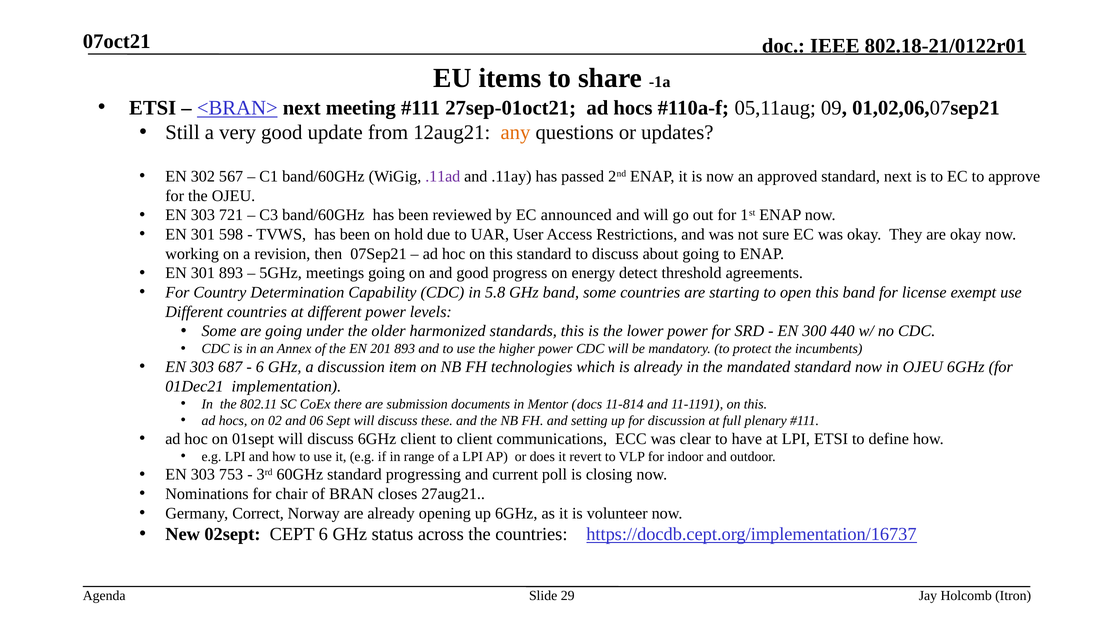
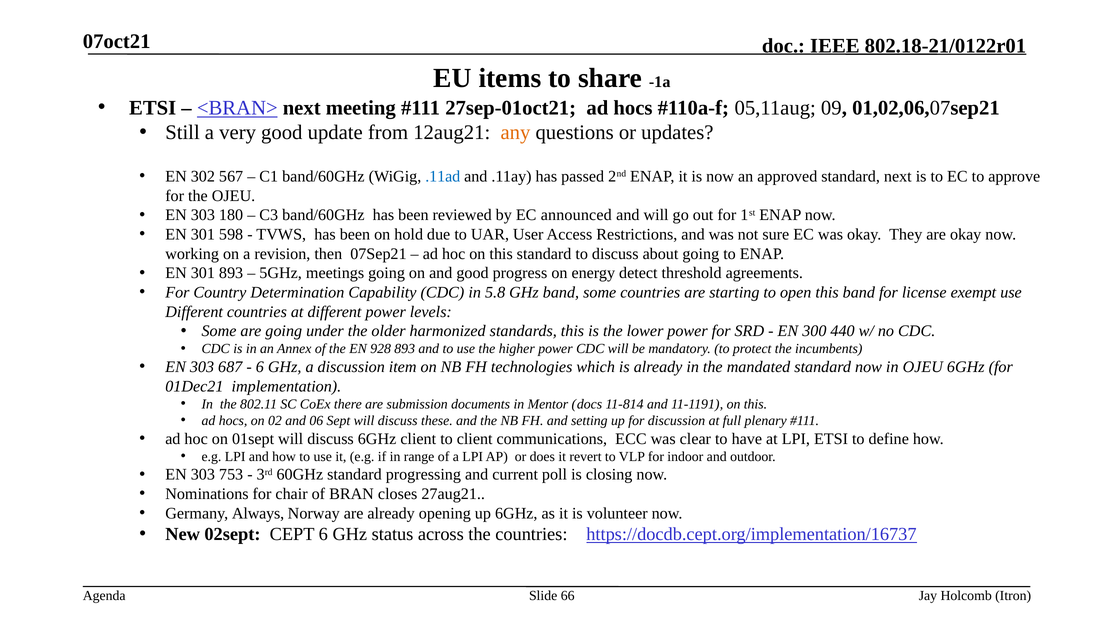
.11ad colour: purple -> blue (443, 176)
721: 721 -> 180 (231, 215)
201: 201 -> 928 (381, 349)
Correct: Correct -> Always (258, 513)
29: 29 -> 66 (568, 596)
